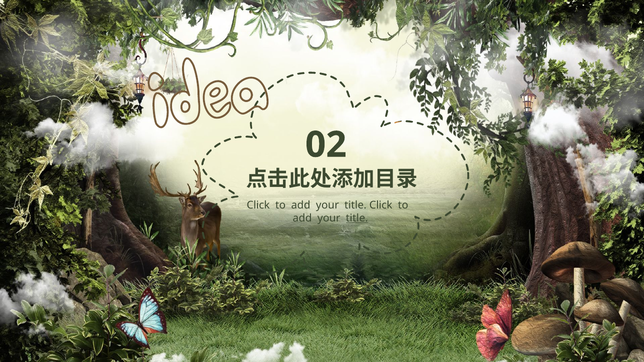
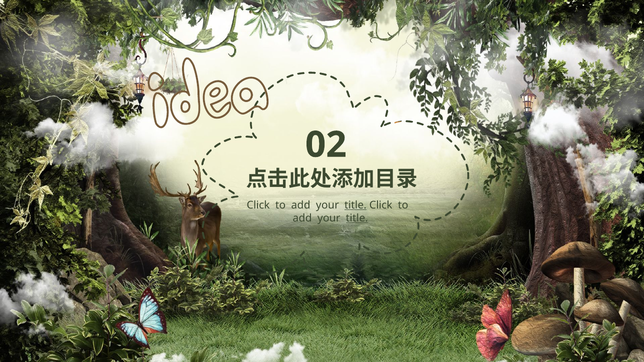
title underline: none -> present (356, 205)
